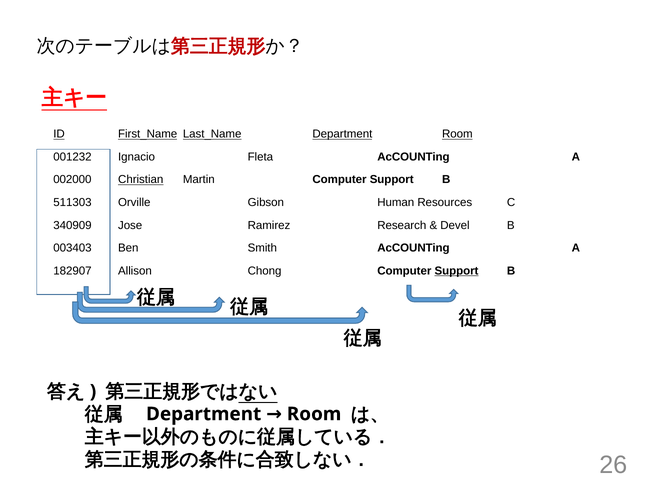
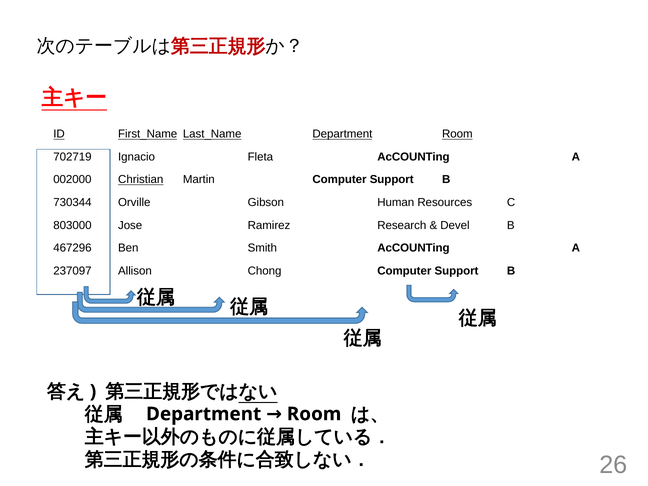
001232: 001232 -> 702719 (72, 157)
511303: 511303 -> 730344 (72, 202)
340909: 340909 -> 803000 (72, 225)
003403: 003403 -> 467296 (72, 248)
182907: 182907 -> 237097 (72, 271)
Support underline: present -> none (457, 271)
